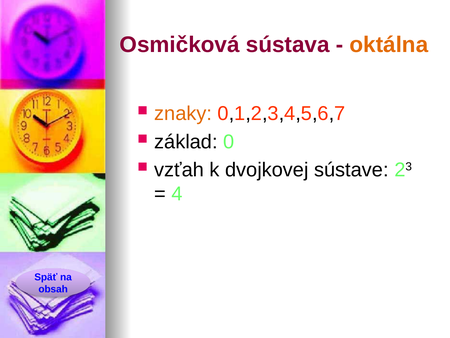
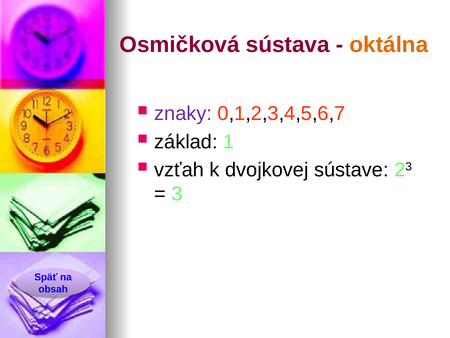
znaky colour: orange -> purple (183, 114)
0: 0 -> 1 (229, 142)
4: 4 -> 3 (177, 194)
